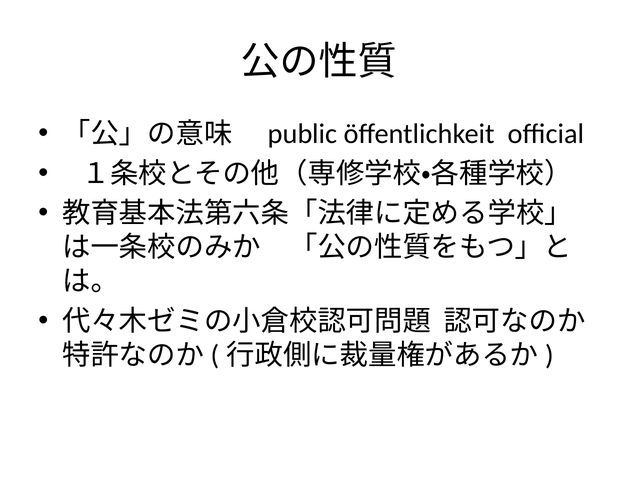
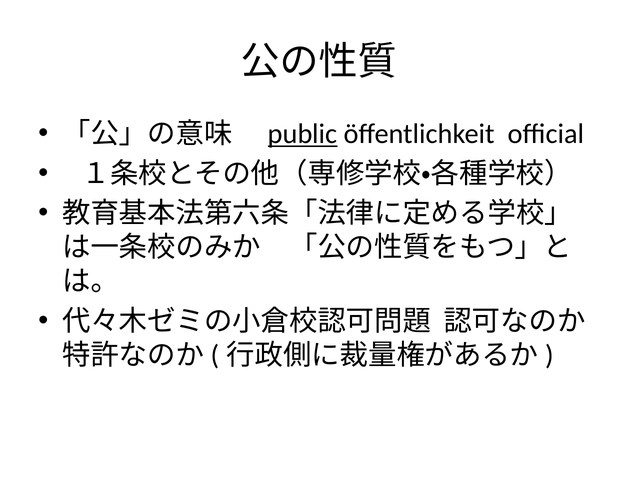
public underline: none -> present (303, 134)
